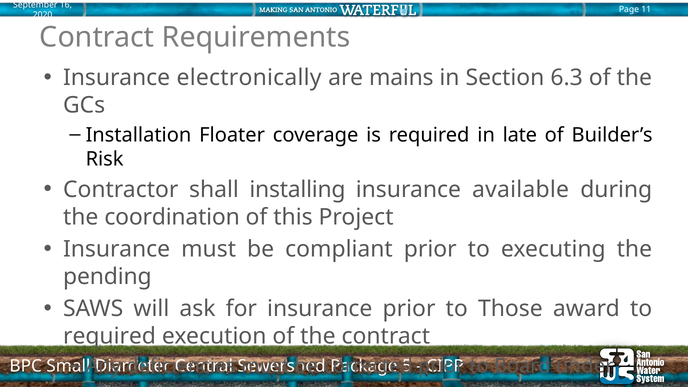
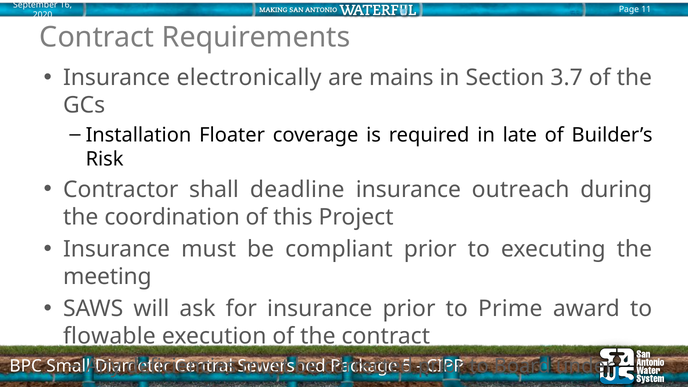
6.3: 6.3 -> 3.7 (567, 78)
installing: installing -> deadline (297, 190)
available: available -> outreach (521, 190)
pending: pending -> meeting (107, 277)
Those: Those -> Prime (510, 309)
required: required -> flowable (109, 336)
